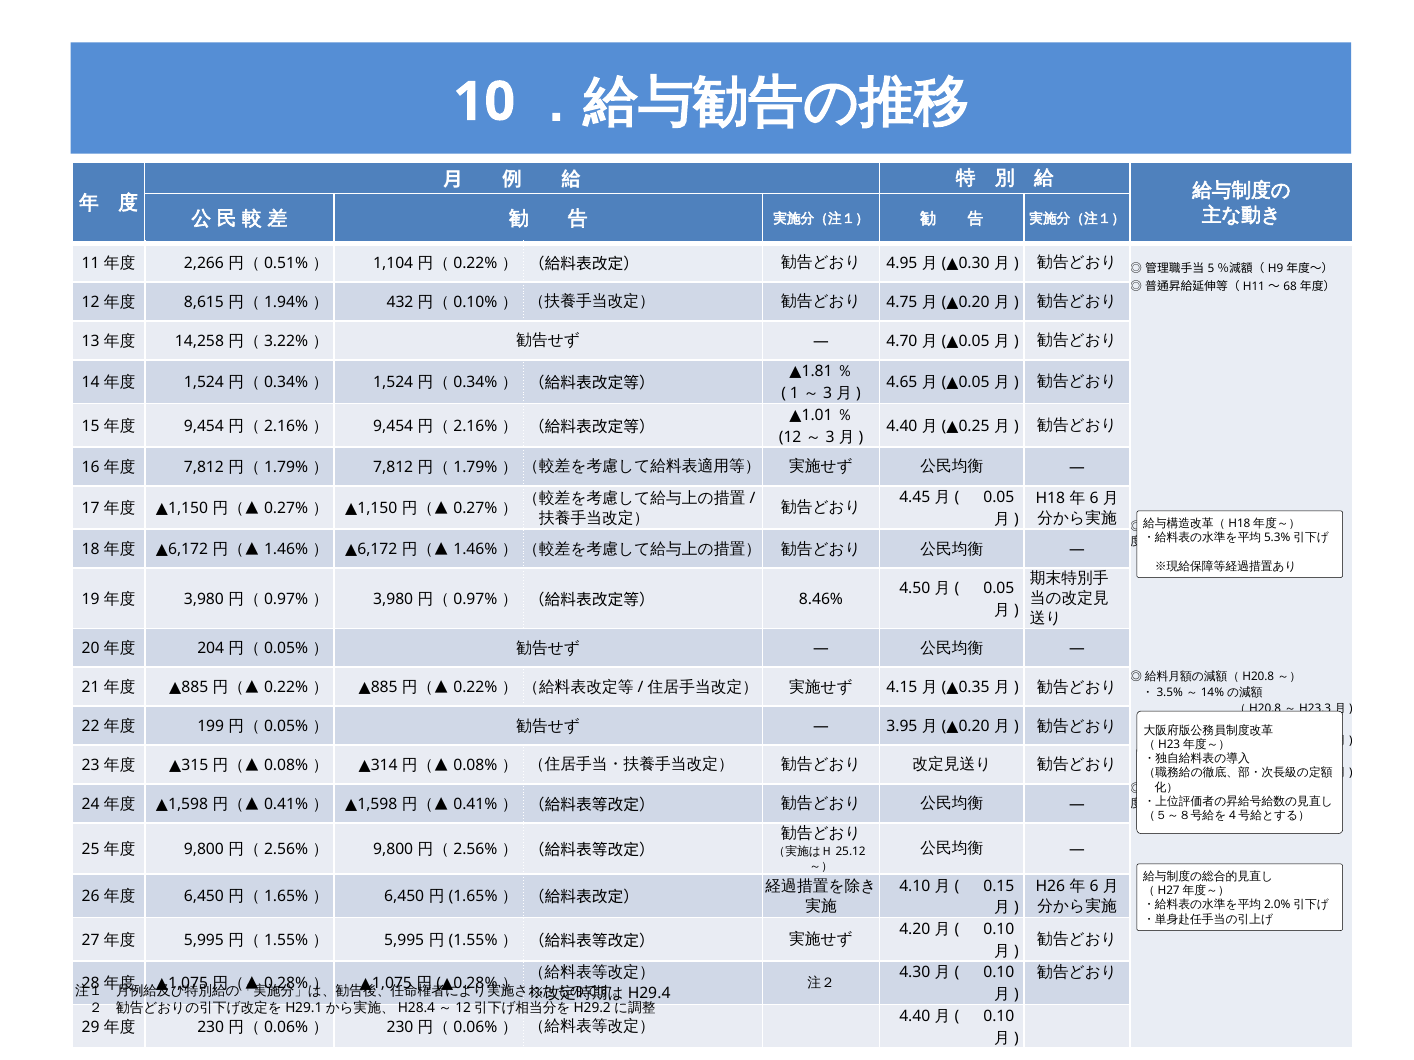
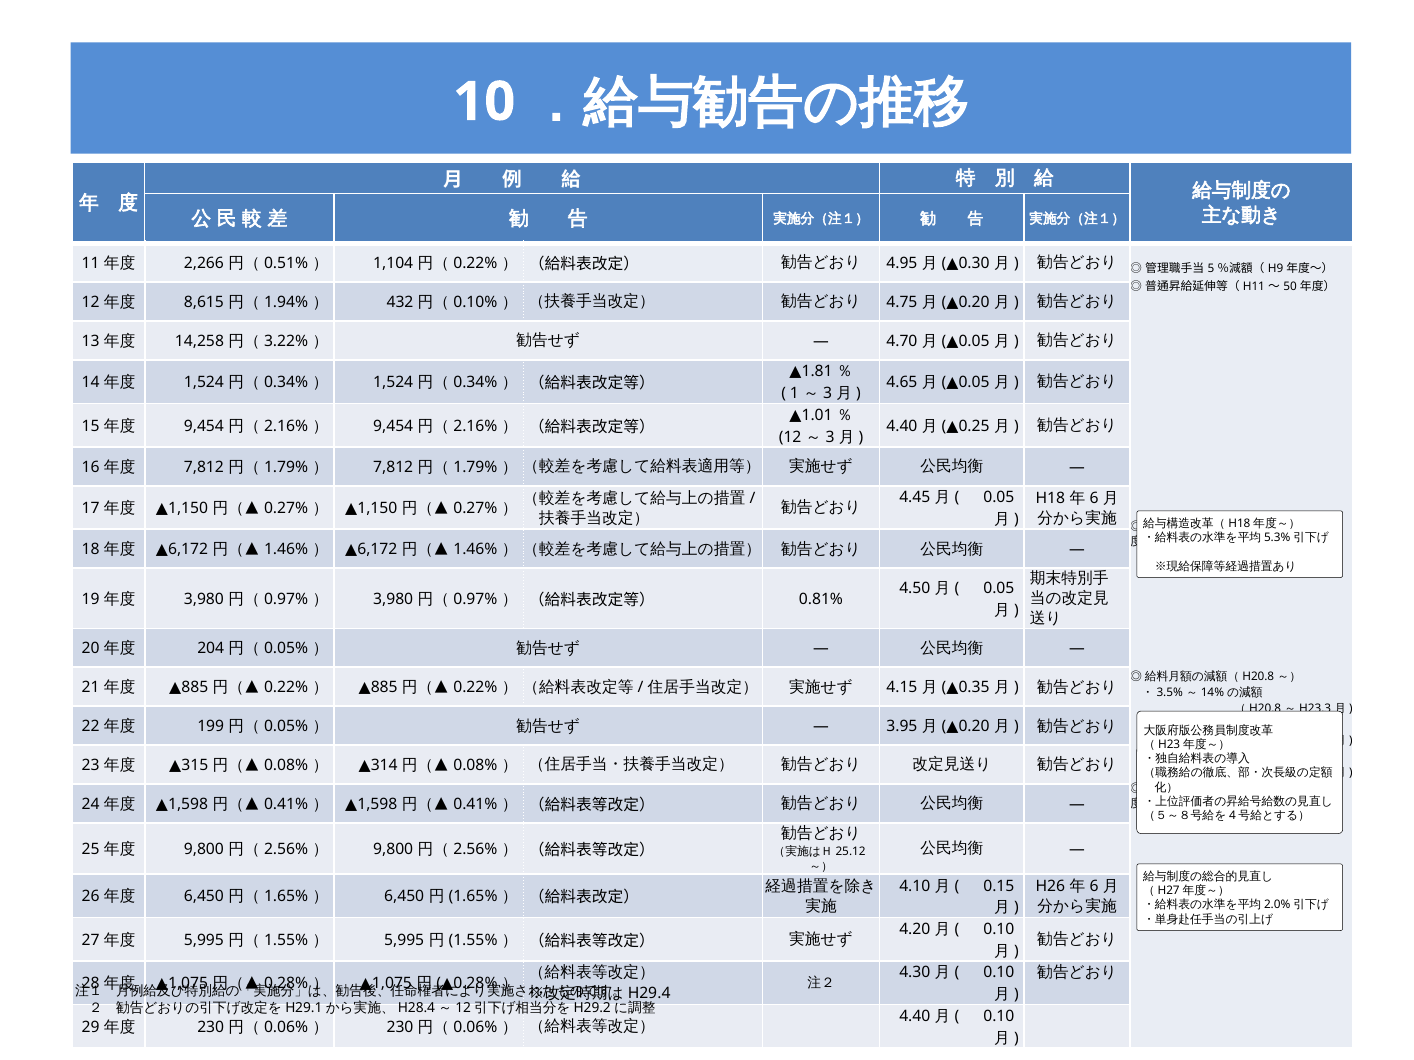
68: 68 -> 50 (1290, 286)
8.46%: 8.46% -> 0.81% (821, 599)
